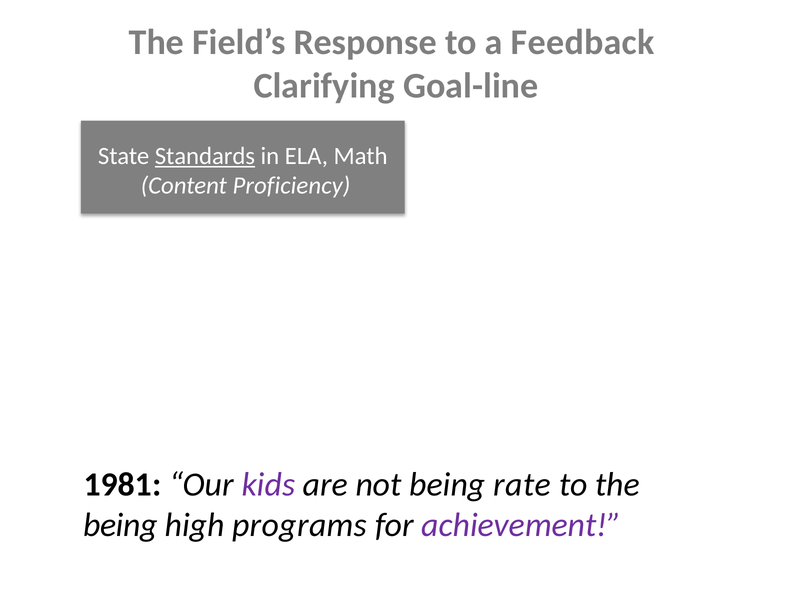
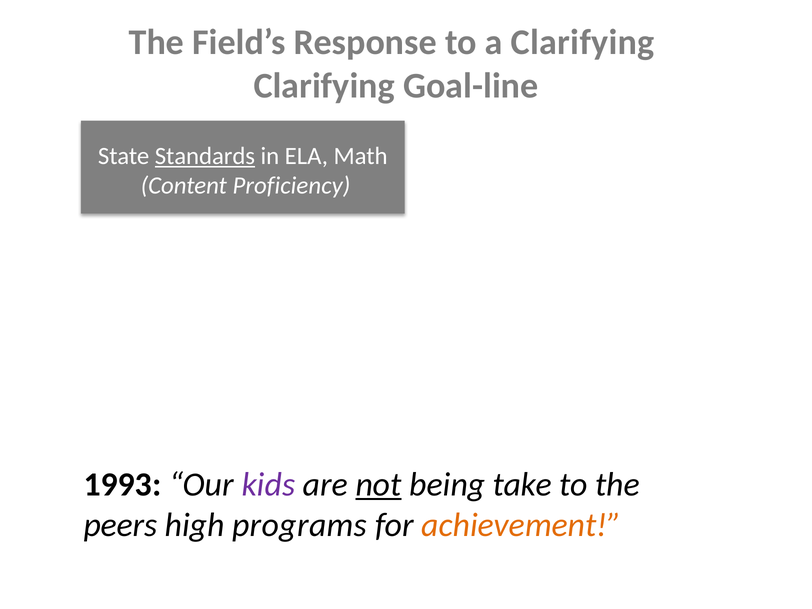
a Feedback: Feedback -> Clarifying (583, 42)
1981: 1981 -> 1993 (122, 484)
not underline: none -> present (379, 484)
rate: rate -> take (522, 484)
being: being -> peers (120, 525)
achievement colour: purple -> orange (521, 525)
